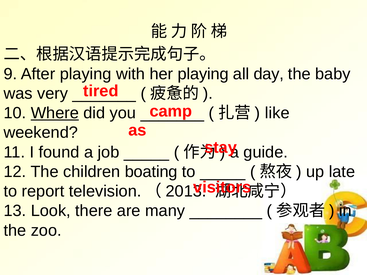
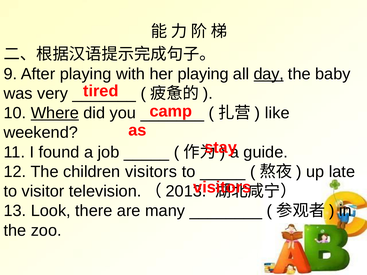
day underline: none -> present (269, 74)
children boating: boating -> visitors (151, 172)
report: report -> visitor (43, 191)
